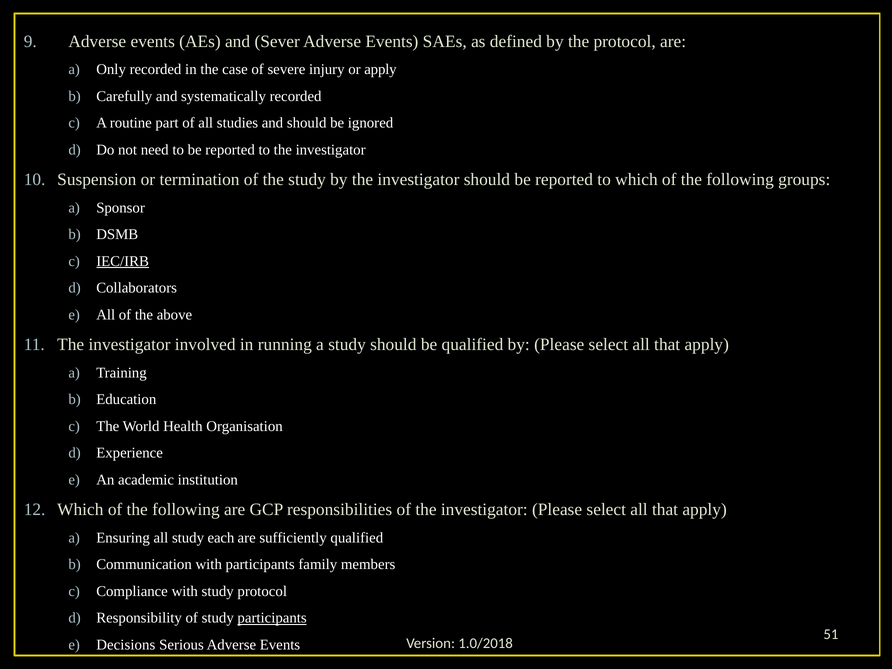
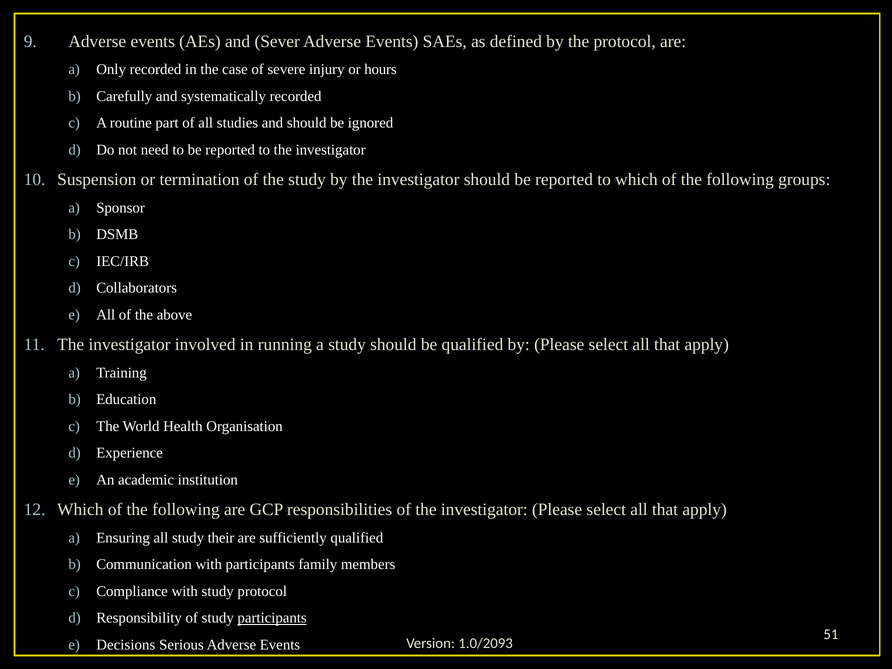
or apply: apply -> hours (380, 69)
IEC/IRB underline: present -> none (123, 261)
each: each -> their (221, 538)
1.0/2018: 1.0/2018 -> 1.0/2093 (486, 643)
